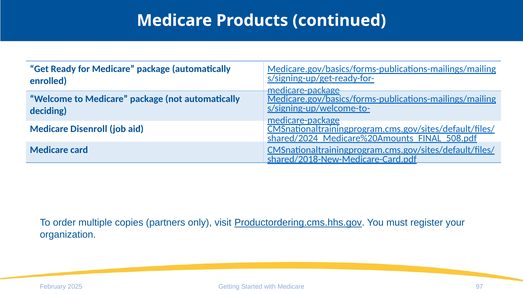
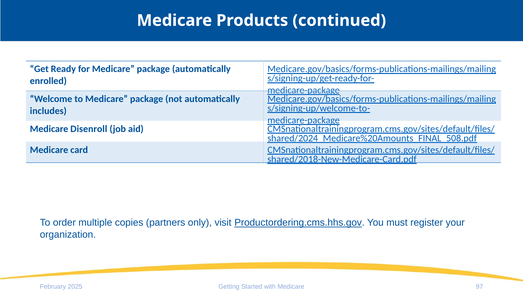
deciding: deciding -> includes (48, 111)
